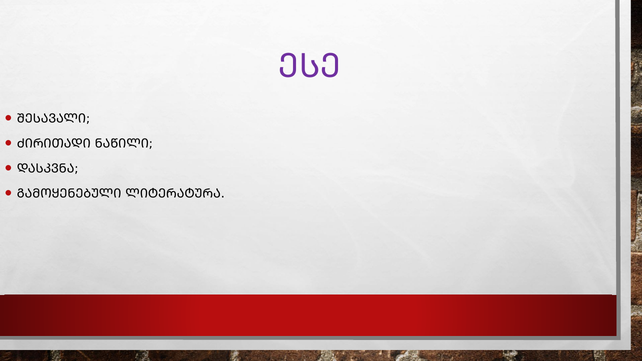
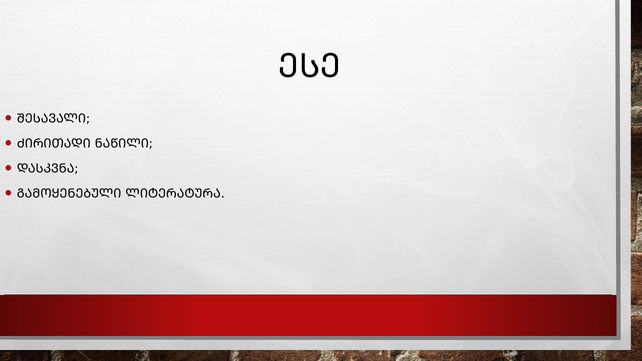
ᲔᲡᲔ colour: purple -> black (310, 66)
